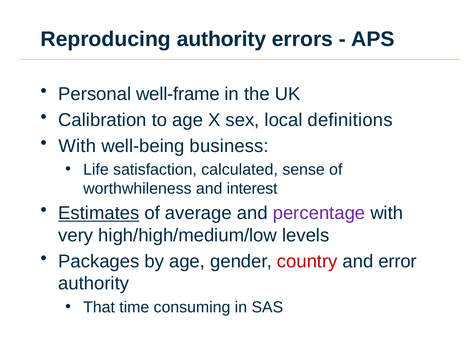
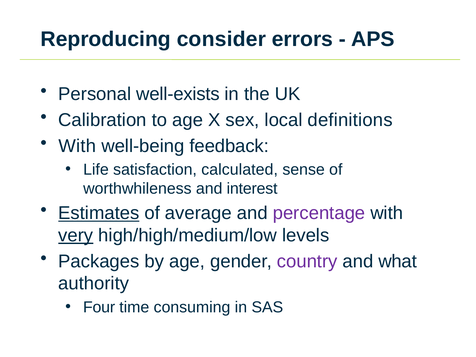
Reproducing authority: authority -> consider (221, 39)
well-frame: well-frame -> well-exists (178, 94)
business: business -> feedback (229, 146)
very underline: none -> present (76, 235)
country colour: red -> purple (307, 261)
error: error -> what (398, 261)
That: That -> Four (99, 307)
